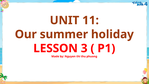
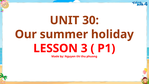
11: 11 -> 30 (91, 20)
